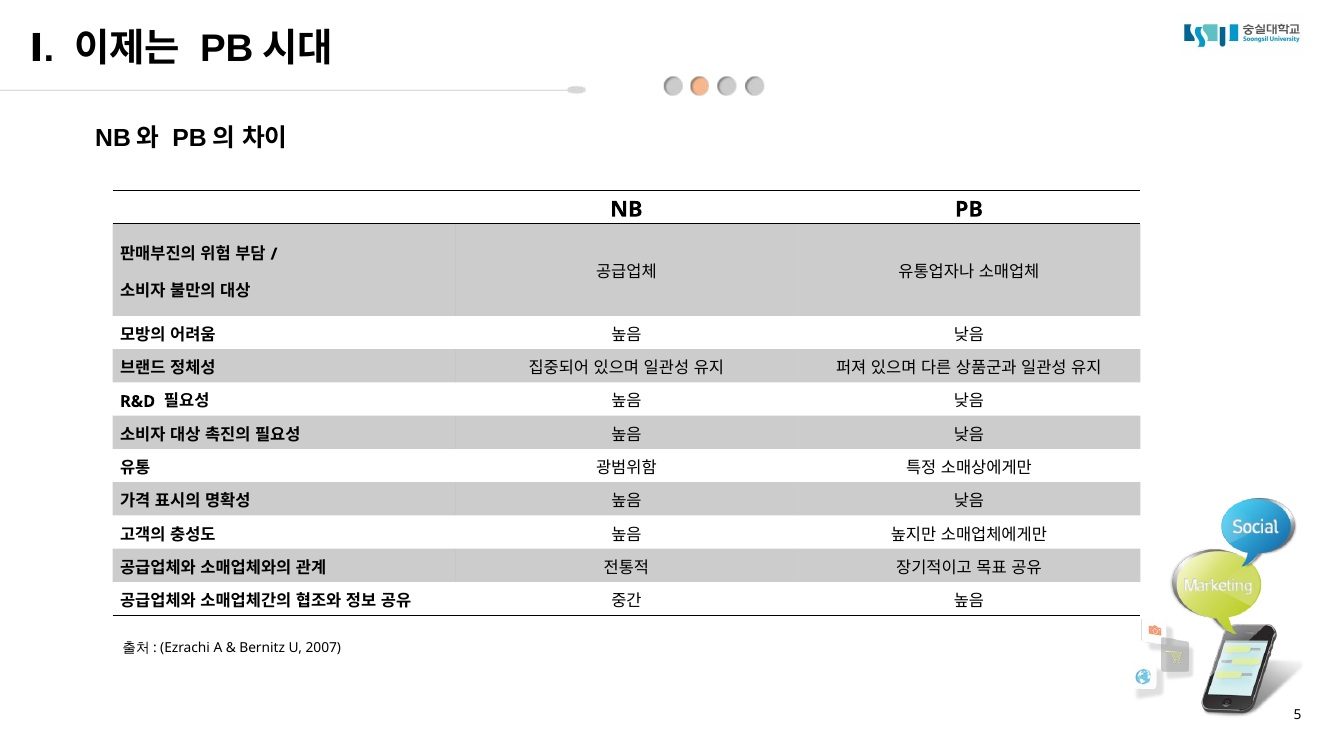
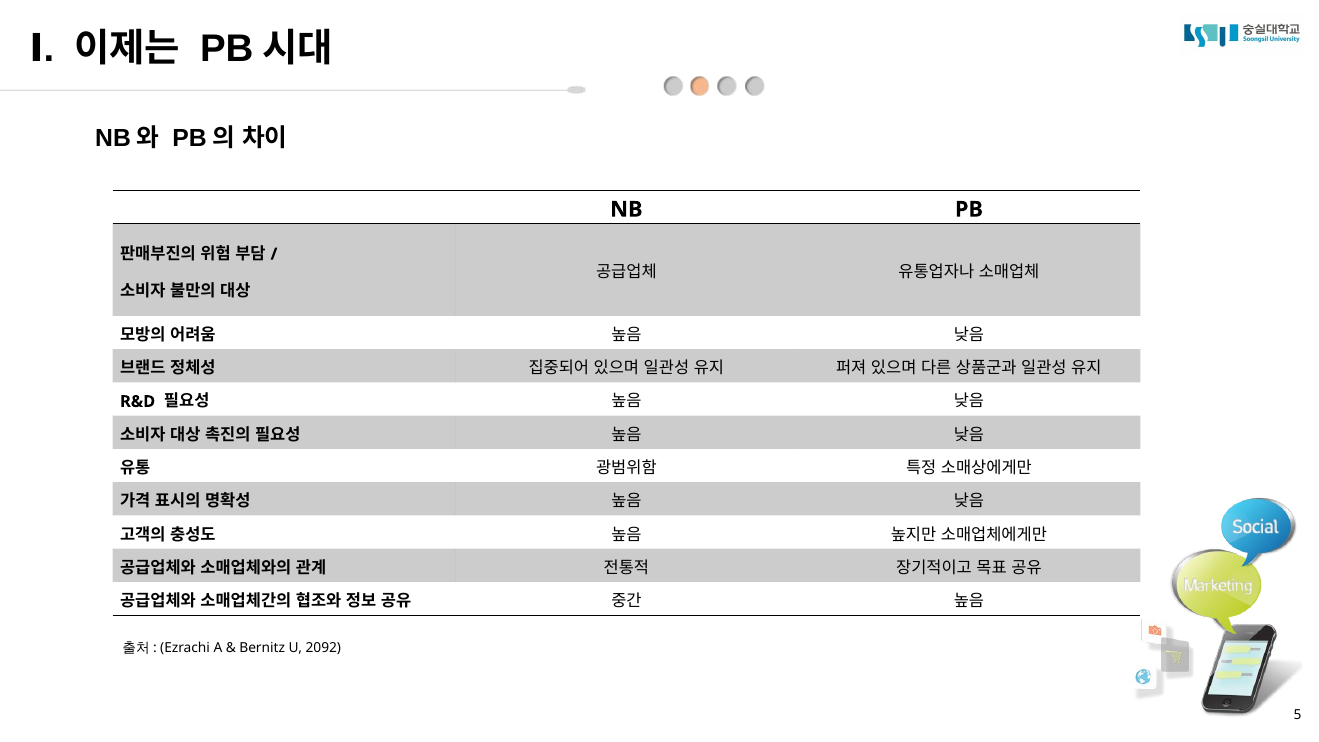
2007: 2007 -> 2092 (323, 648)
